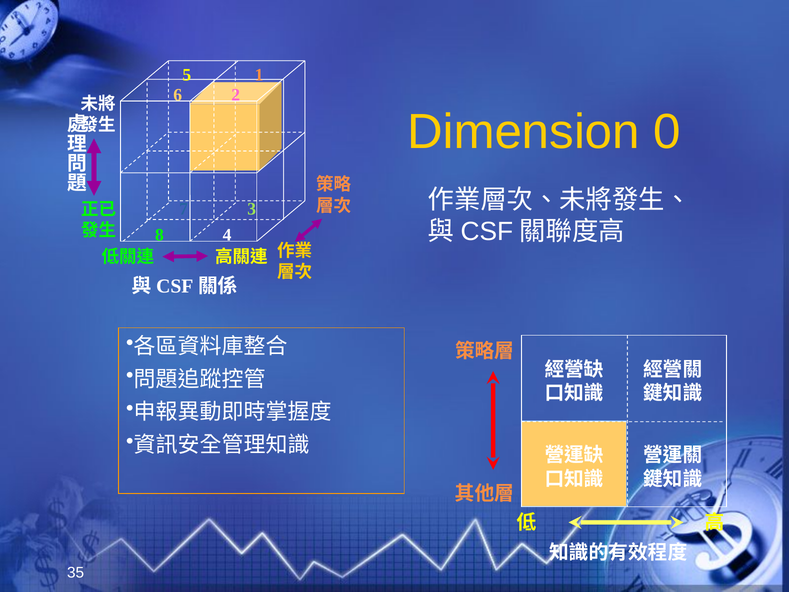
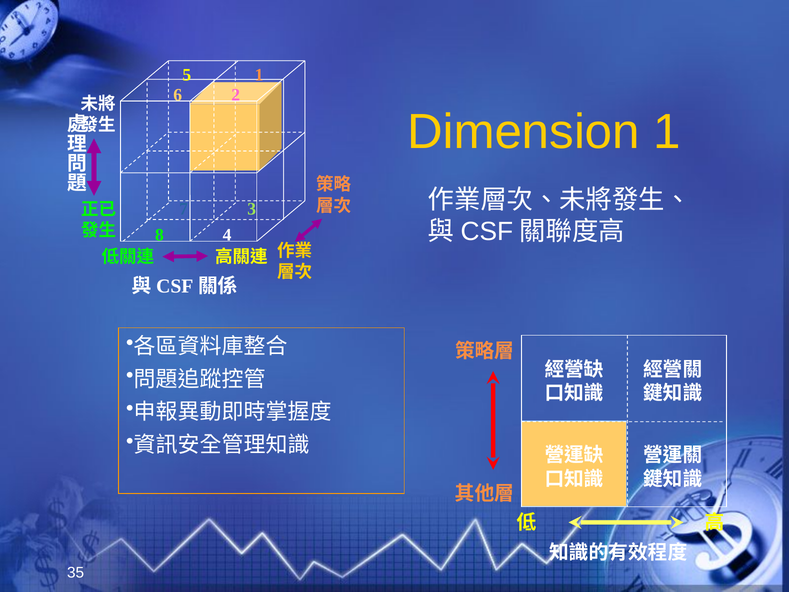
Dimension 0: 0 -> 1 (667, 132)
